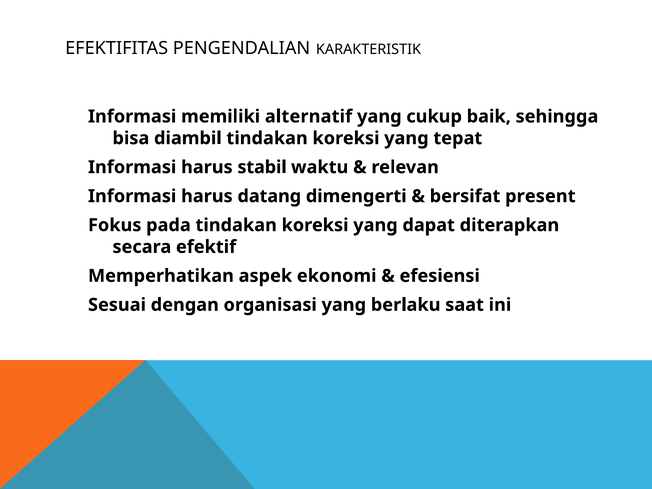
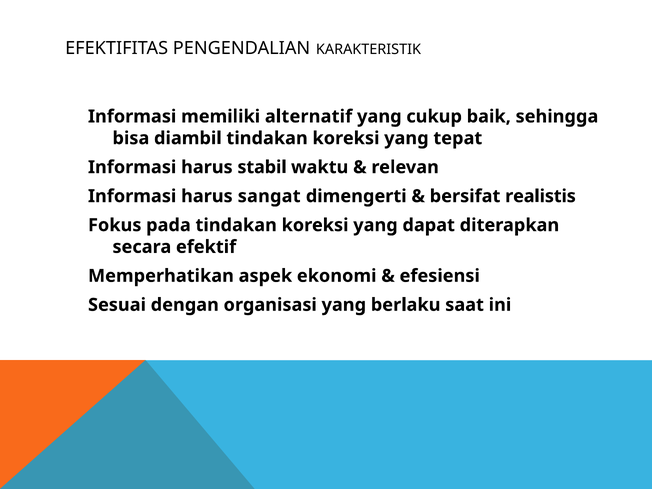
datang: datang -> sangat (269, 196)
present: present -> realistis (540, 196)
